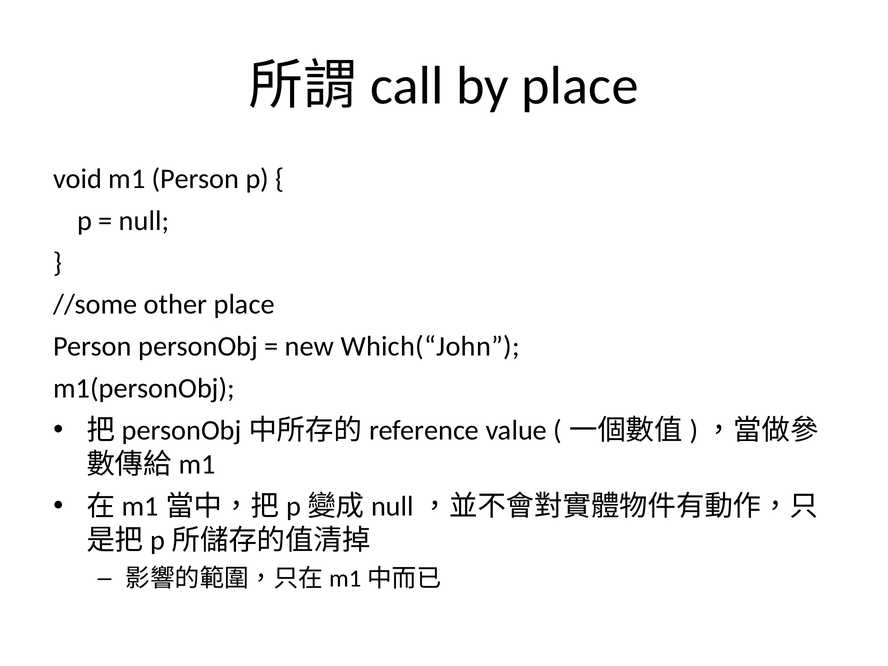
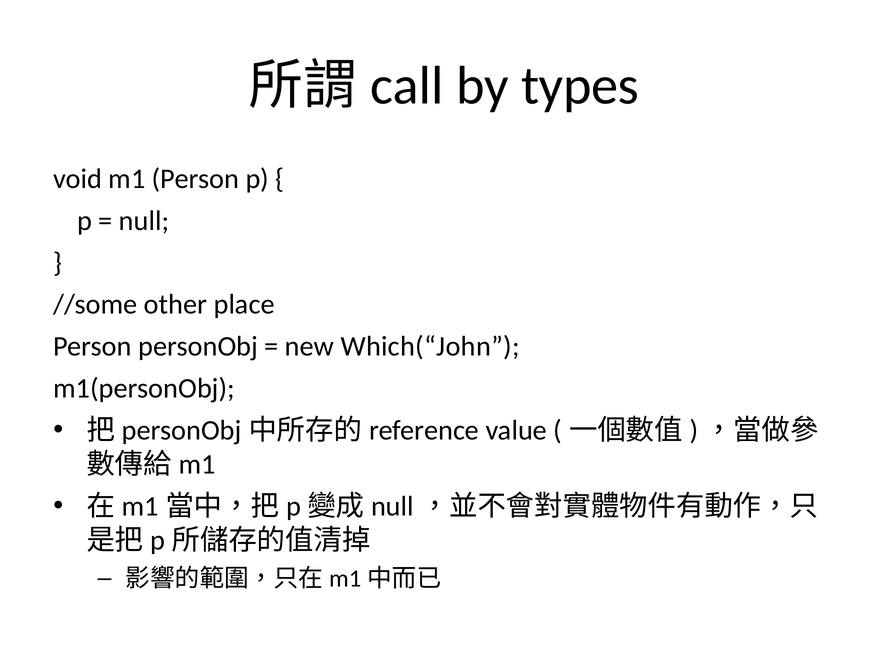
by place: place -> types (580, 86)
